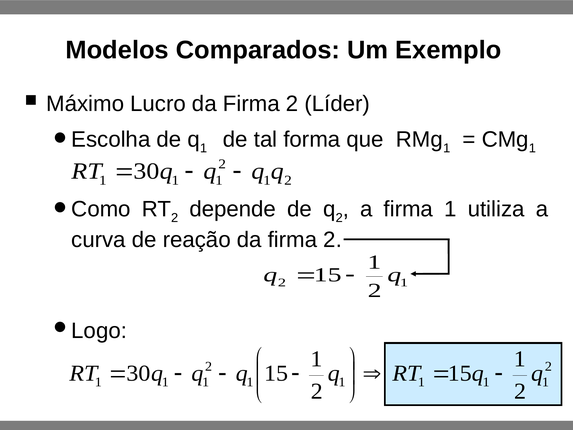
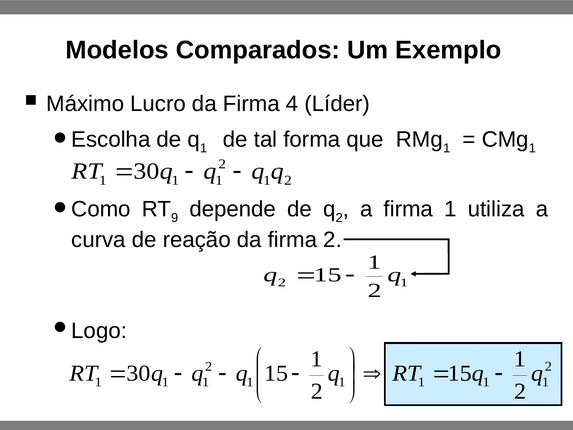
Lucro da Firma 2: 2 -> 4 (292, 104)
2: 2 -> 9 (175, 218)
